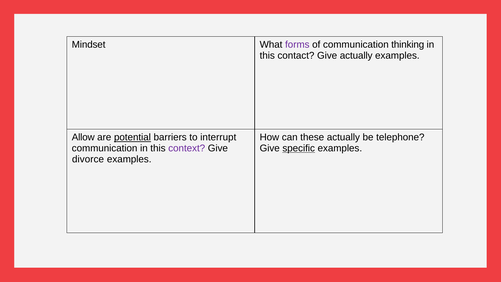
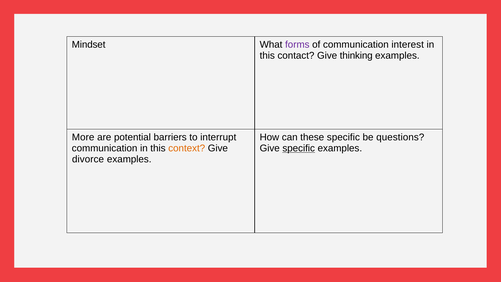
thinking: thinking -> interest (408, 45)
Give actually: actually -> thinking (356, 56)
Allow: Allow -> More (83, 137)
potential underline: present -> none (132, 137)
these actually: actually -> specific (343, 137)
telephone: telephone -> questions (400, 137)
context colour: purple -> orange (187, 148)
